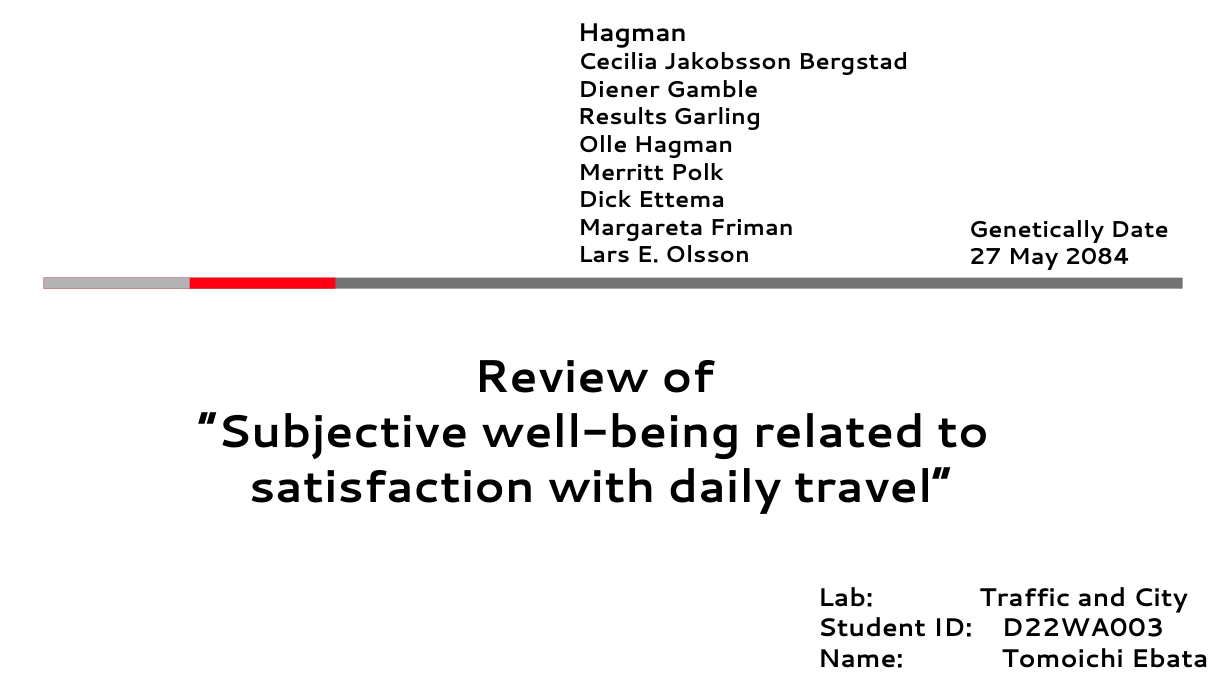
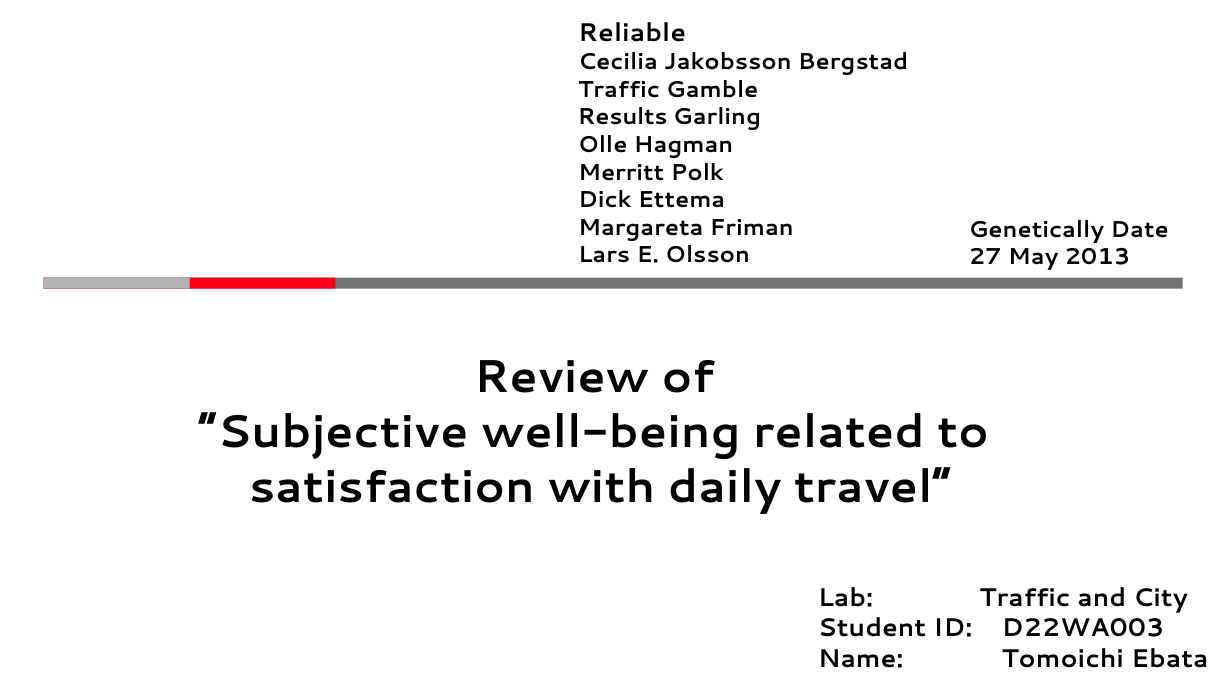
Hagman: Hagman -> Reliable (632, 33)
Diener: Diener -> Traffic (619, 90)
2084: 2084 -> 2013 (1097, 257)
